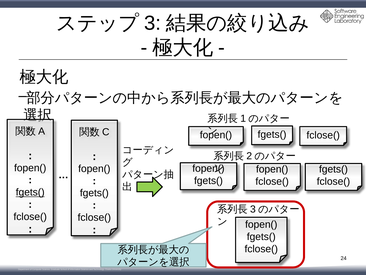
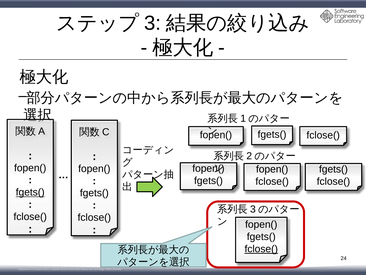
fclose( underline: none -> present (261, 249)
